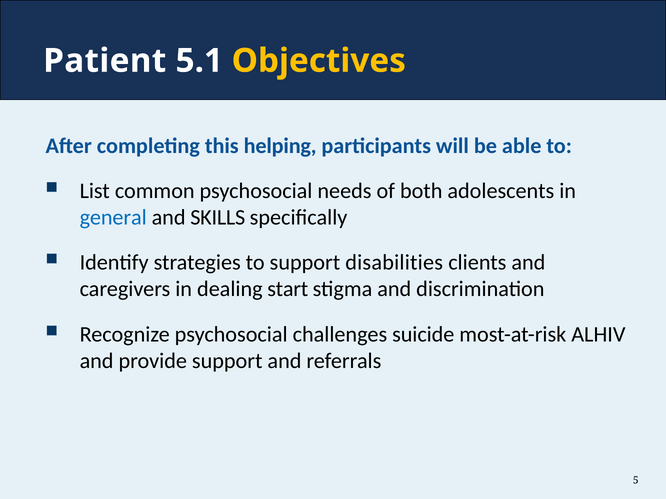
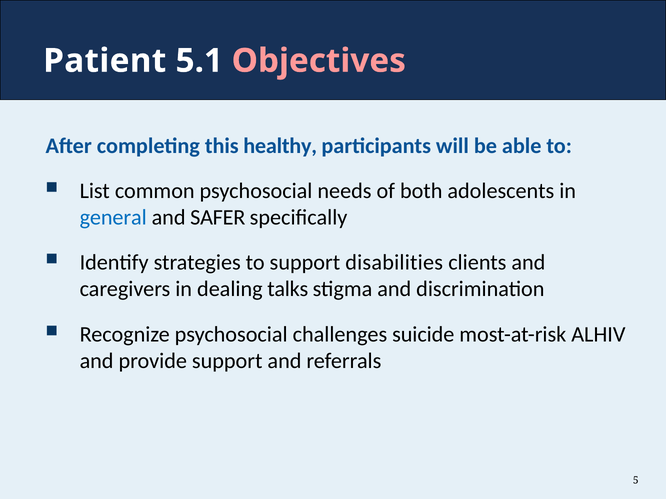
Objectives colour: yellow -> pink (319, 61)
helping: helping -> healthy (280, 146)
SKILLS: SKILLS -> SAFER (218, 218)
start: start -> talks (288, 289)
